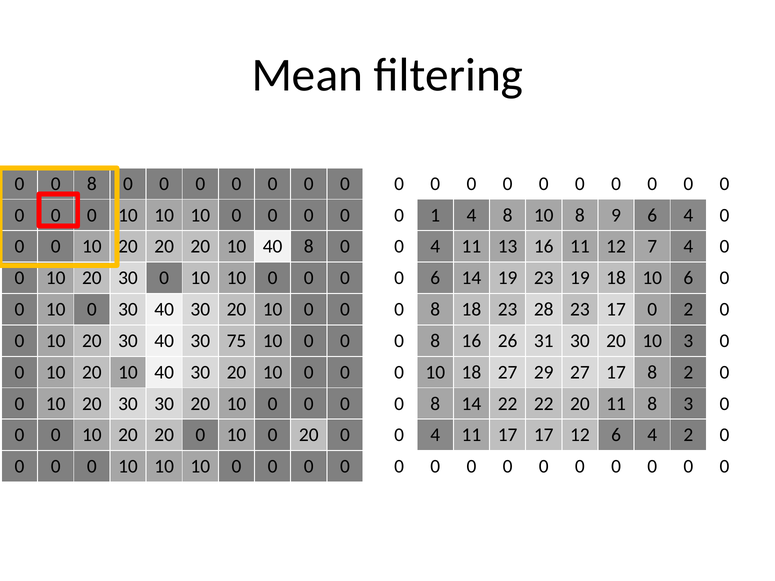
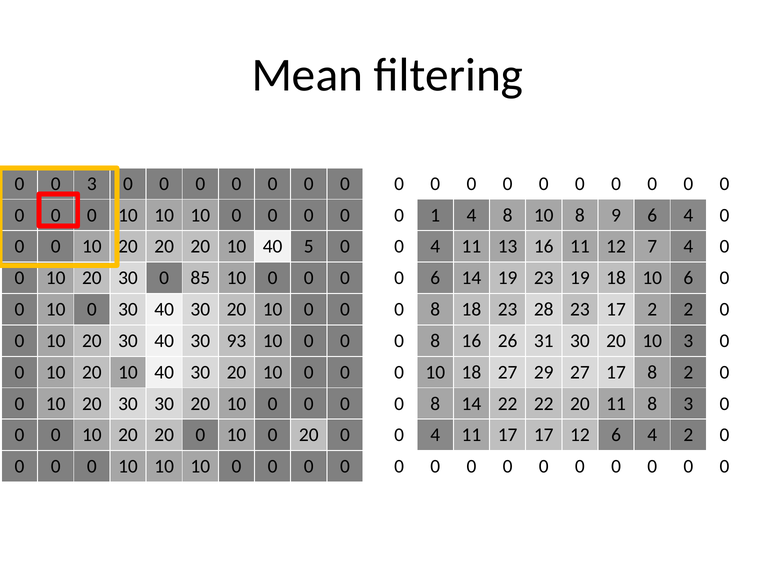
8: 8 -> 3 (92, 184)
40 8: 8 -> 5 (309, 247)
30 0 10: 10 -> 85 (200, 278)
17 0: 0 -> 2 (652, 310)
75: 75 -> 93 (236, 341)
